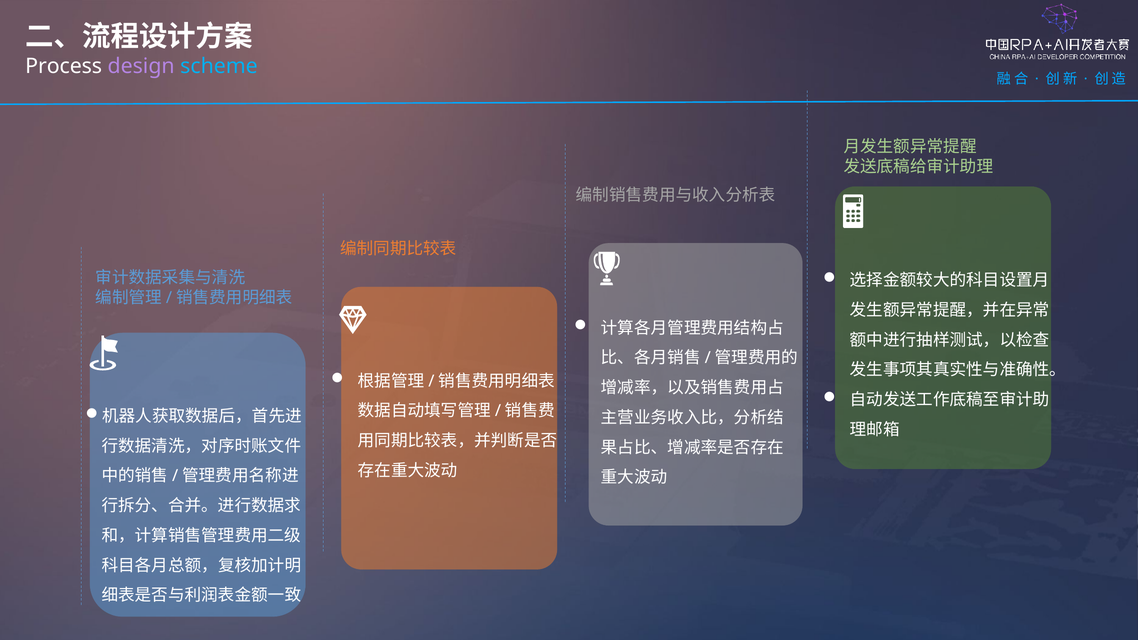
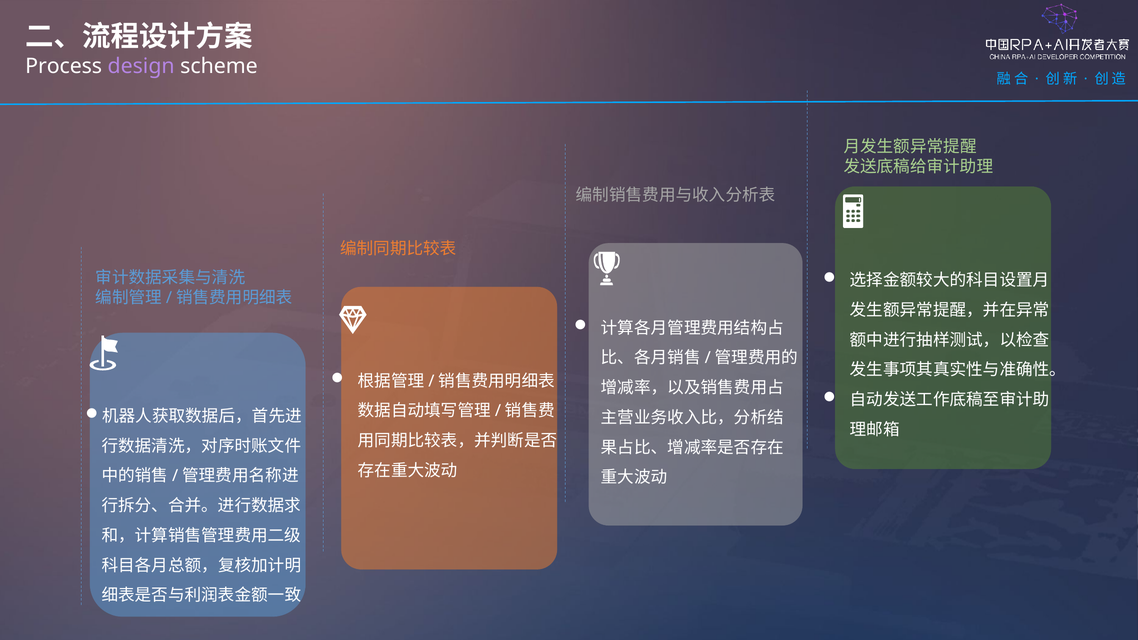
scheme colour: light blue -> white (219, 66)
